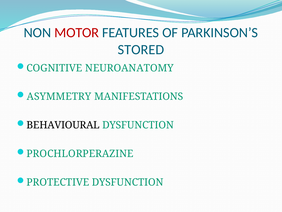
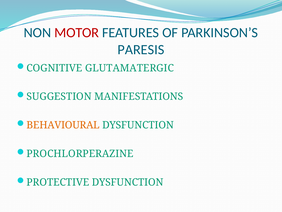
STORED: STORED -> PARESIS (141, 49)
NEUROANATOMY: NEUROANATOMY -> GLUTAMATERGIC (129, 68)
ASYMMETRY: ASYMMETRY -> SUGGESTION (59, 96)
BEHAVIOURAL colour: black -> orange (63, 125)
